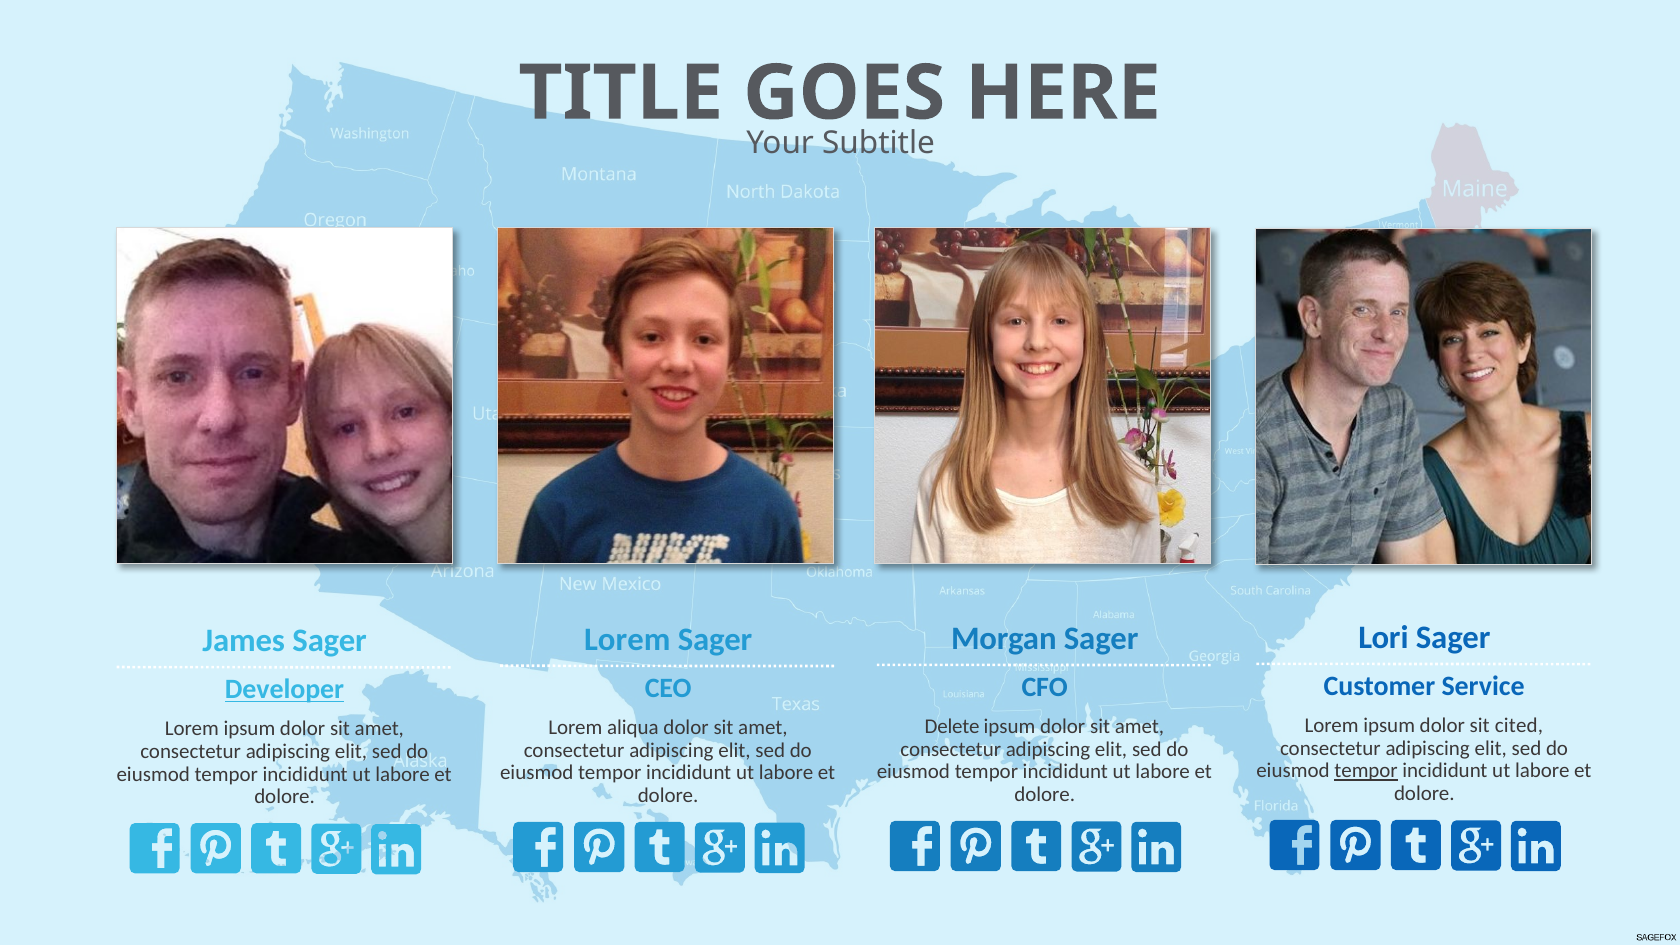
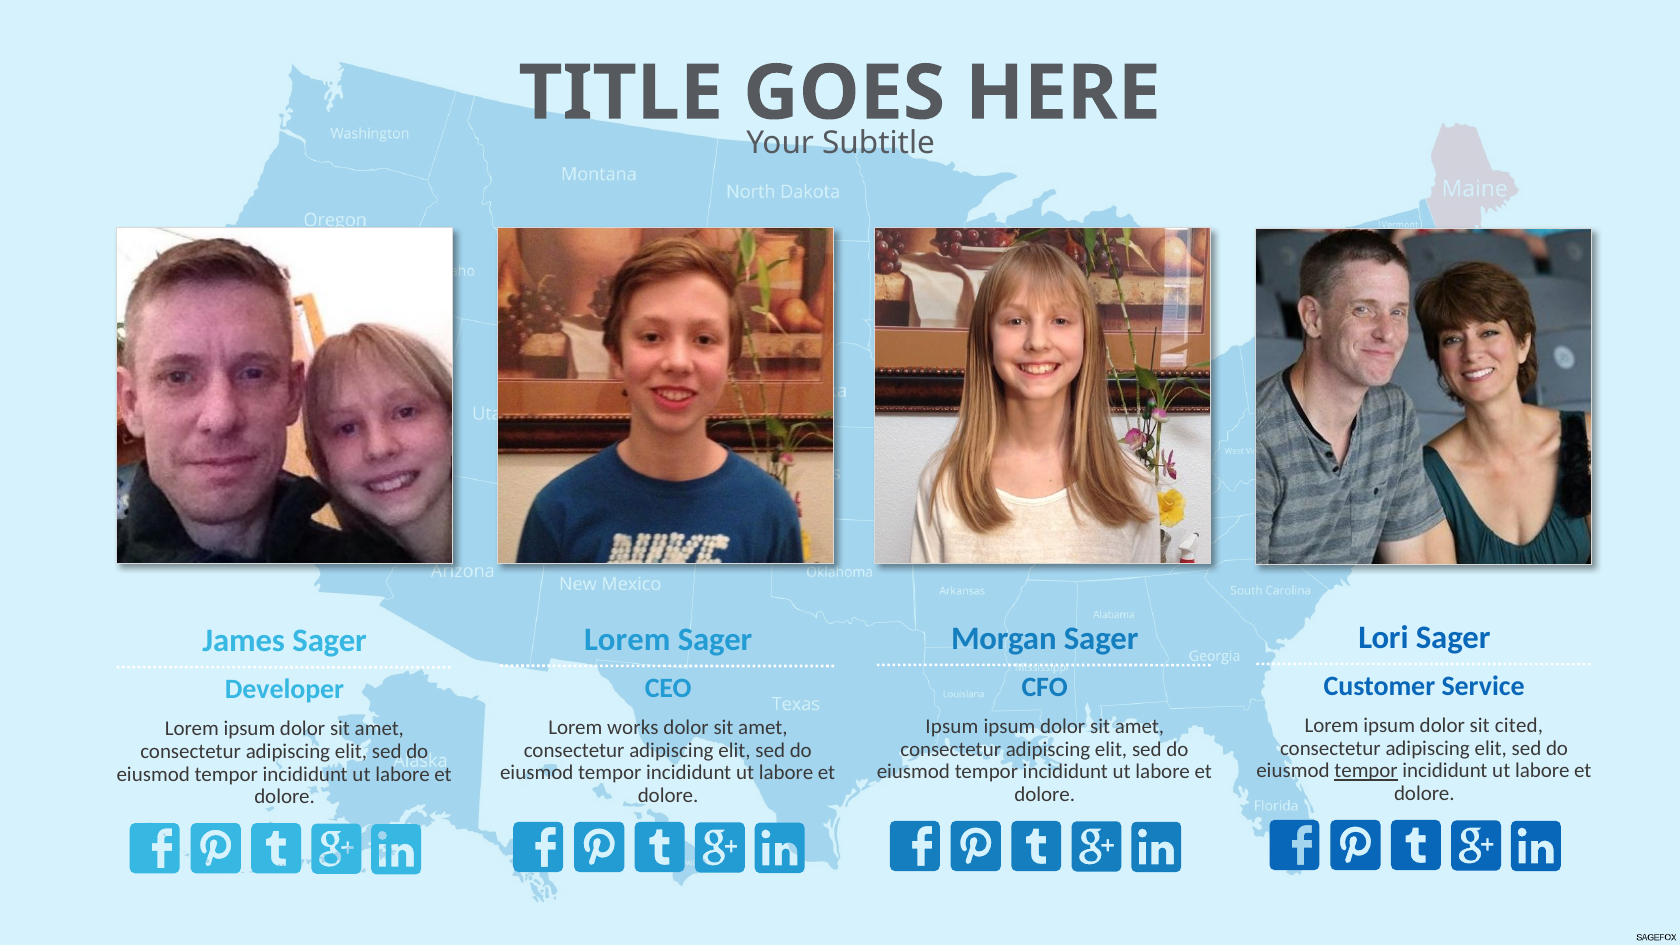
Developer underline: present -> none (285, 689)
Delete: Delete -> Ipsum (952, 727)
aliqua: aliqua -> works (633, 728)
